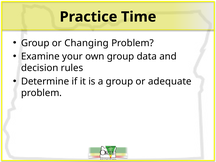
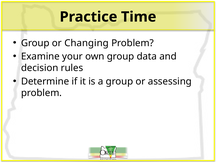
adequate: adequate -> assessing (170, 81)
